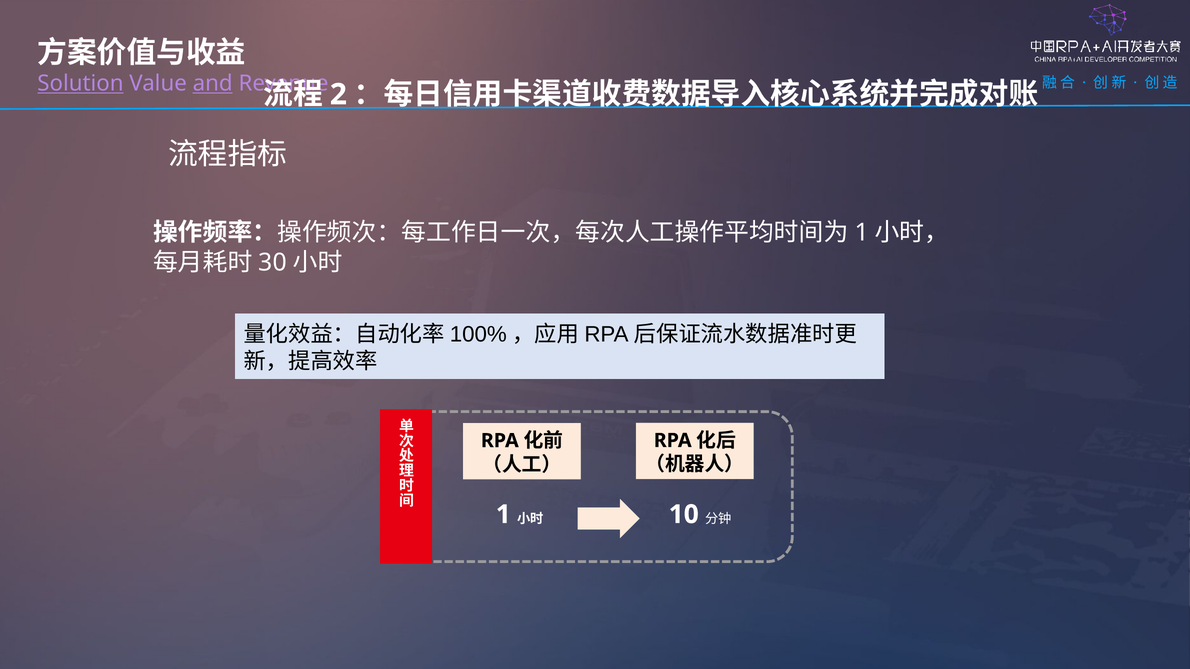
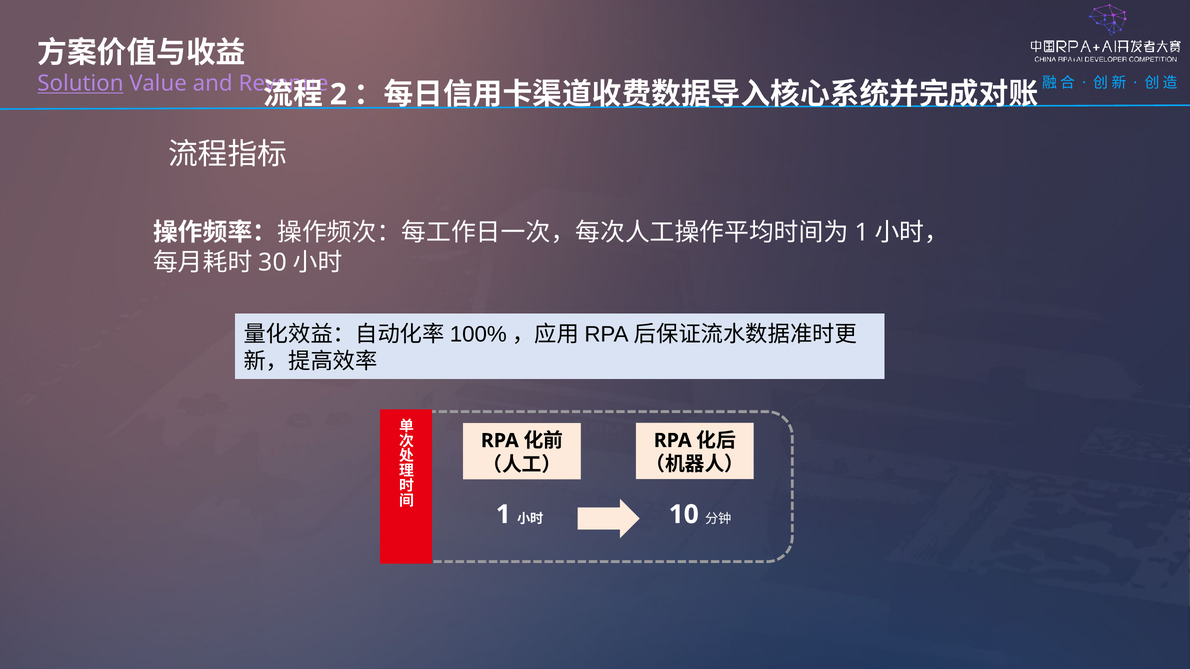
and underline: present -> none (213, 83)
